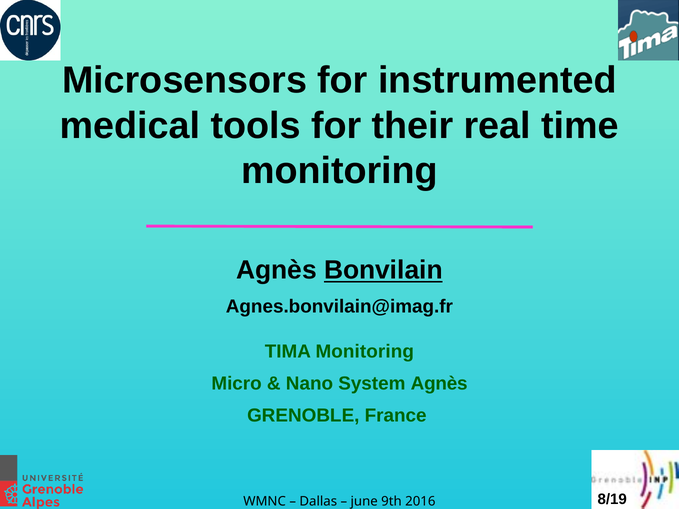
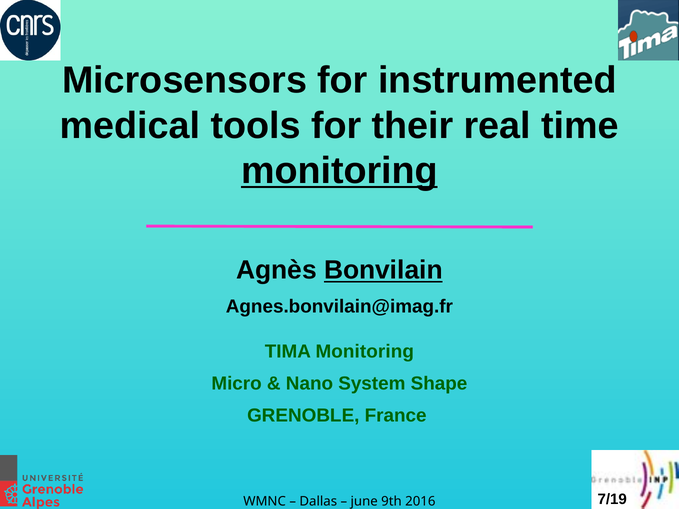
monitoring underline: none -> present (339, 171)
System Agnès: Agnès -> Shape (439, 384)
8/19: 8/19 -> 7/19 (612, 500)
